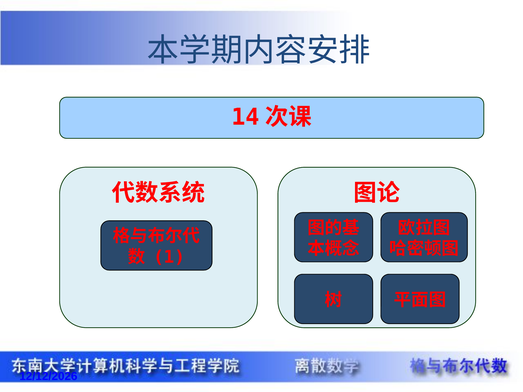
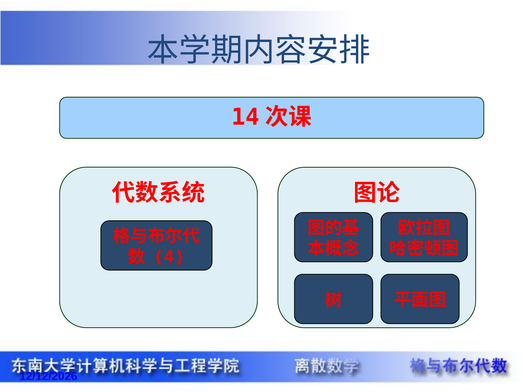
1: 1 -> 4 (169, 257)
